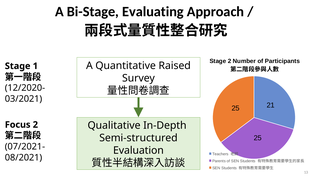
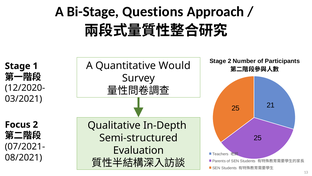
Evaluating: Evaluating -> Questions (153, 12)
Raised: Raised -> Would (175, 65)
